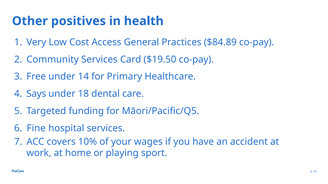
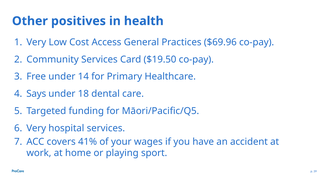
$84.89: $84.89 -> $69.96 (220, 42)
Fine: Fine -> Very (36, 128)
10%: 10% -> 41% (88, 142)
